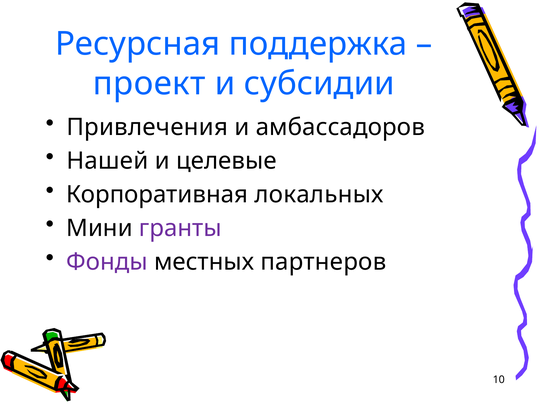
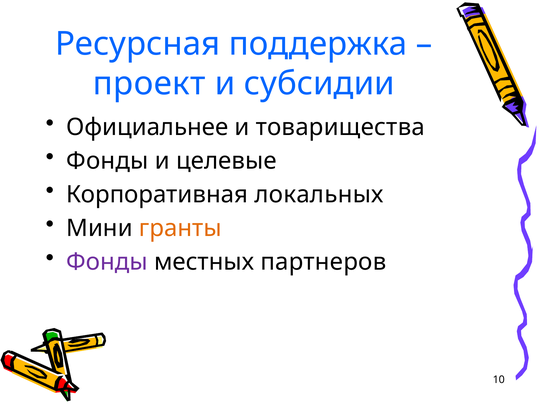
Привлечения: Привлечения -> Официальнее (147, 127)
амбассадоров: амбассадоров -> товарищества (340, 127)
Нашей: Нашей -> Фонды (107, 161)
гранты colour: purple -> orange (180, 228)
